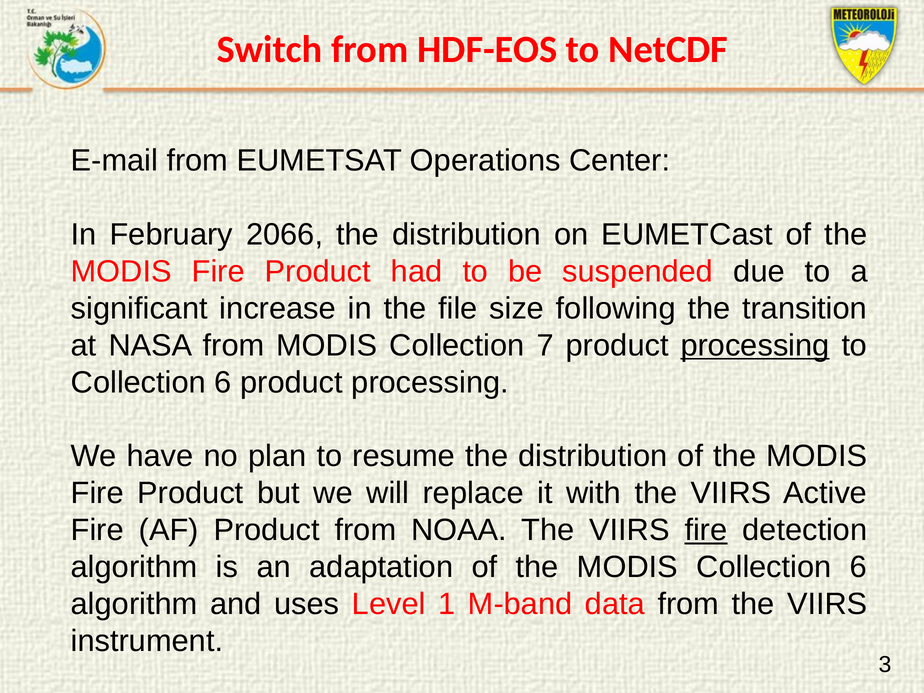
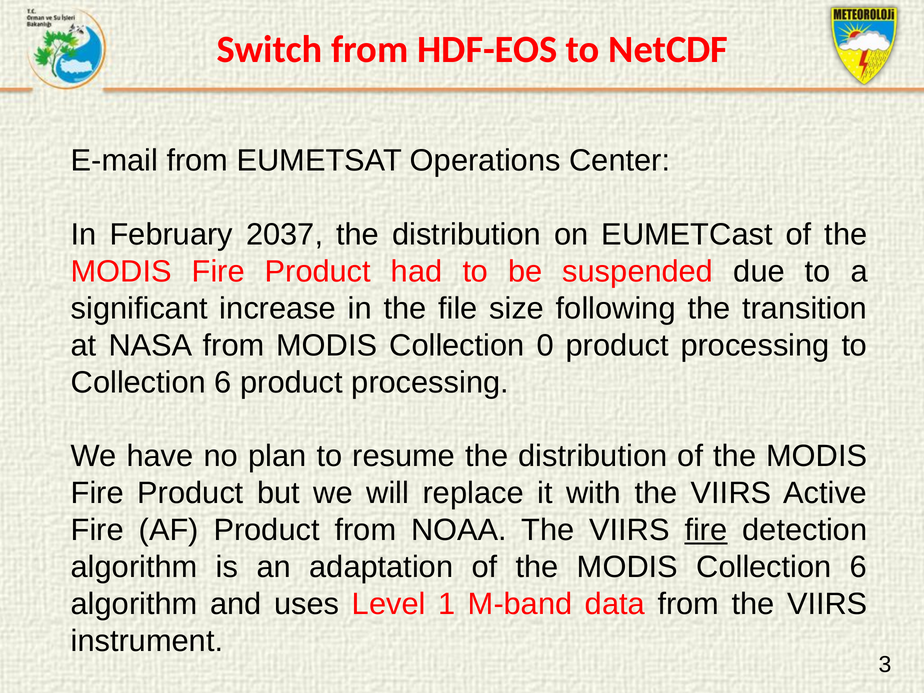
2066: 2066 -> 2037 (285, 235)
7: 7 -> 0 (545, 345)
processing underline: present -> none (755, 345)
